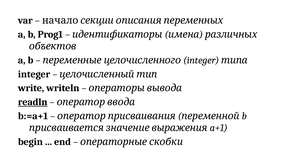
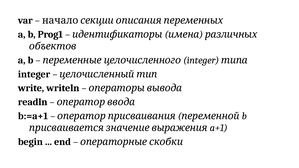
readln underline: present -> none (33, 102)
